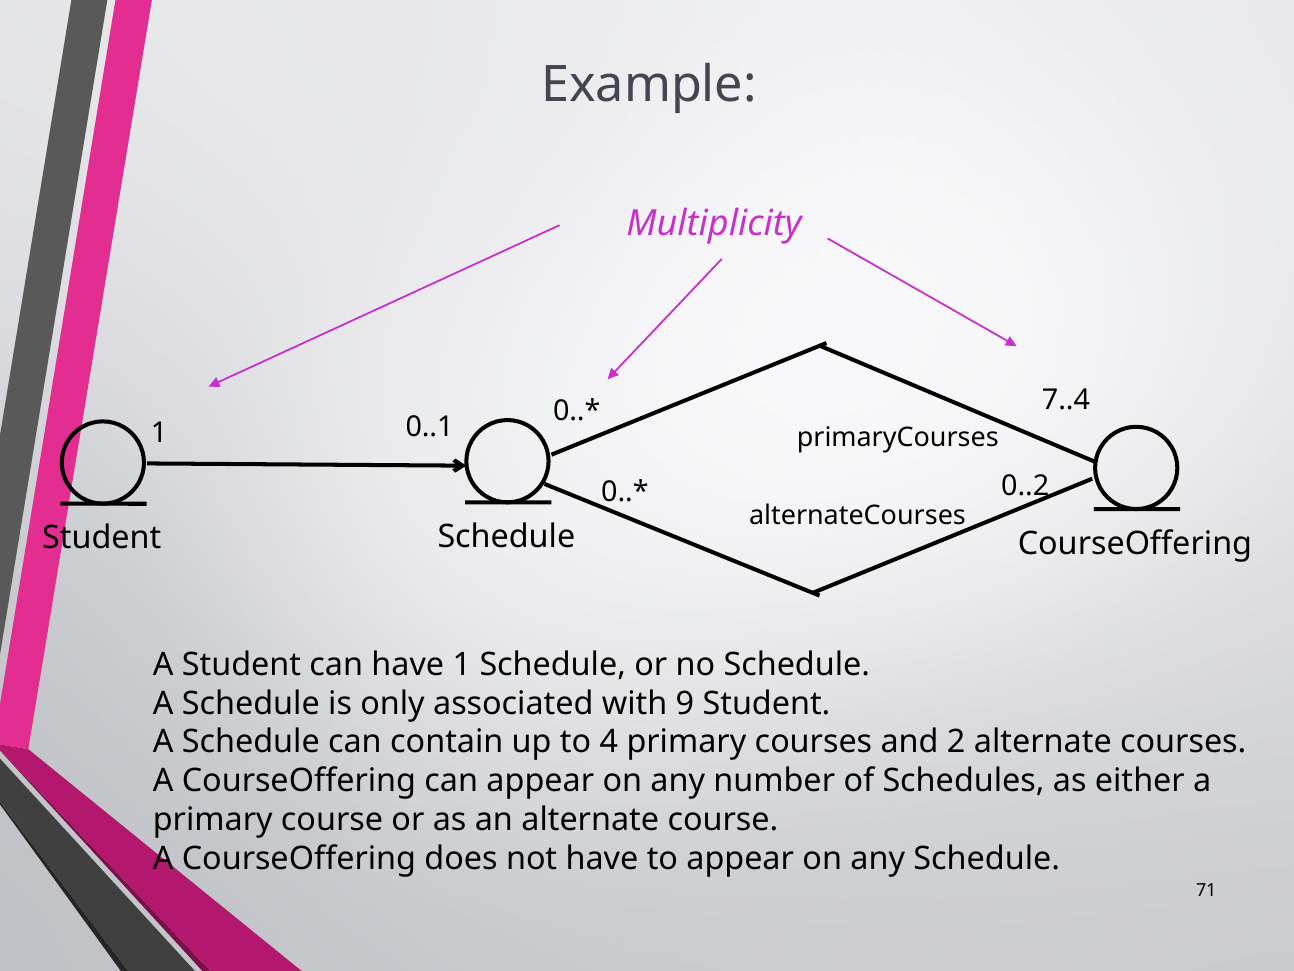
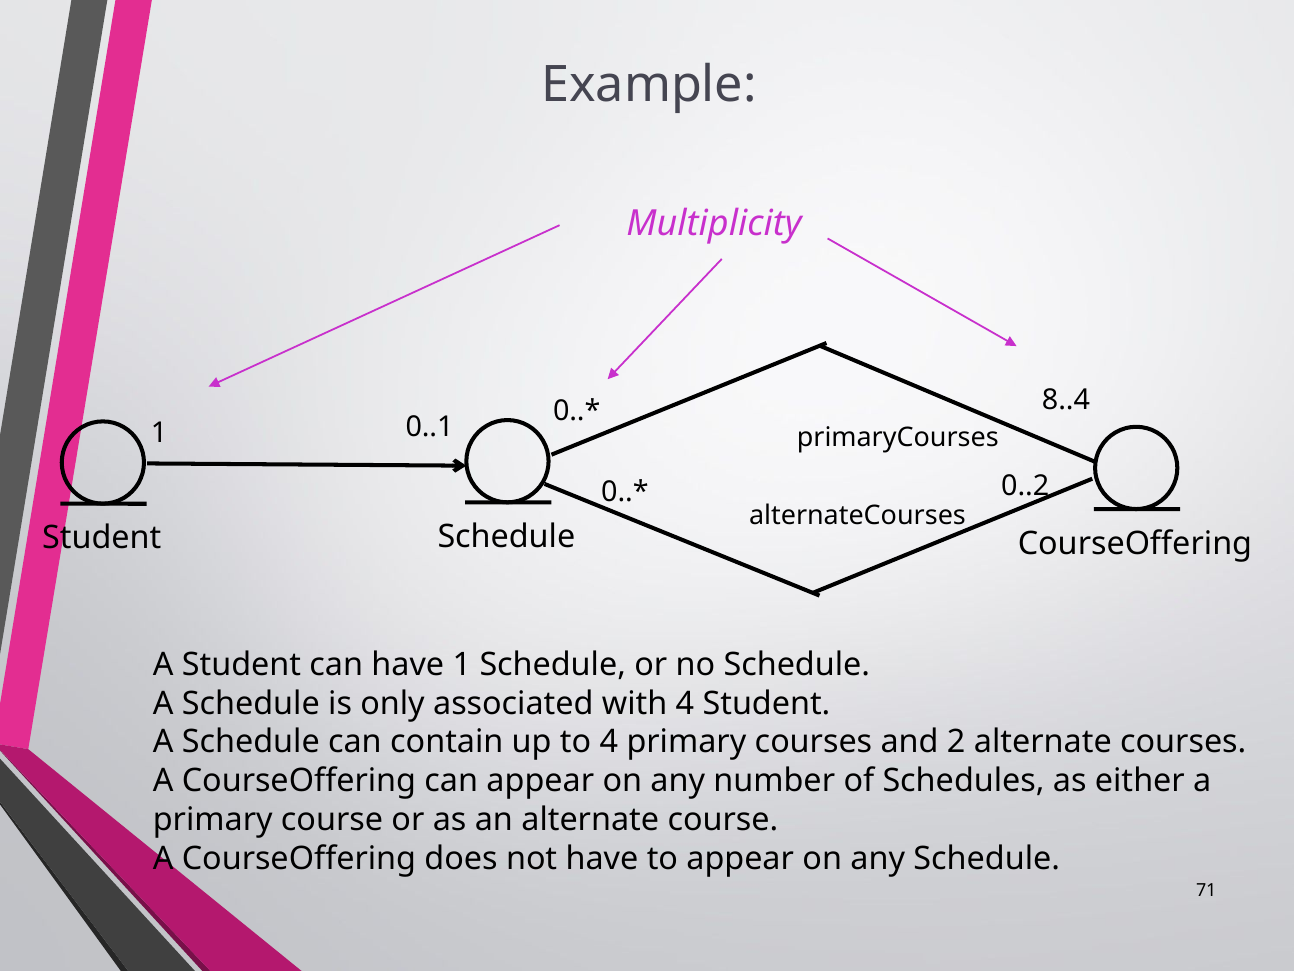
7..4: 7..4 -> 8..4 (1066, 400)
with 9: 9 -> 4 (685, 703)
